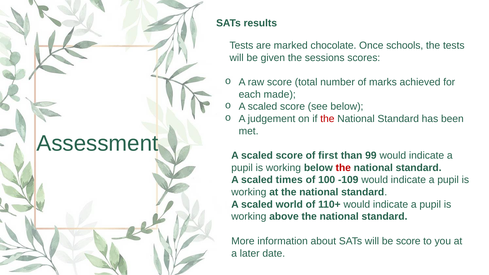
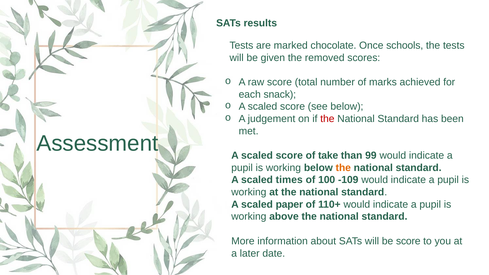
sessions: sessions -> removed (325, 58)
made: made -> snack (280, 94)
first: first -> take (328, 156)
the colour: red -> orange (343, 168)
world: world -> paper (289, 204)
